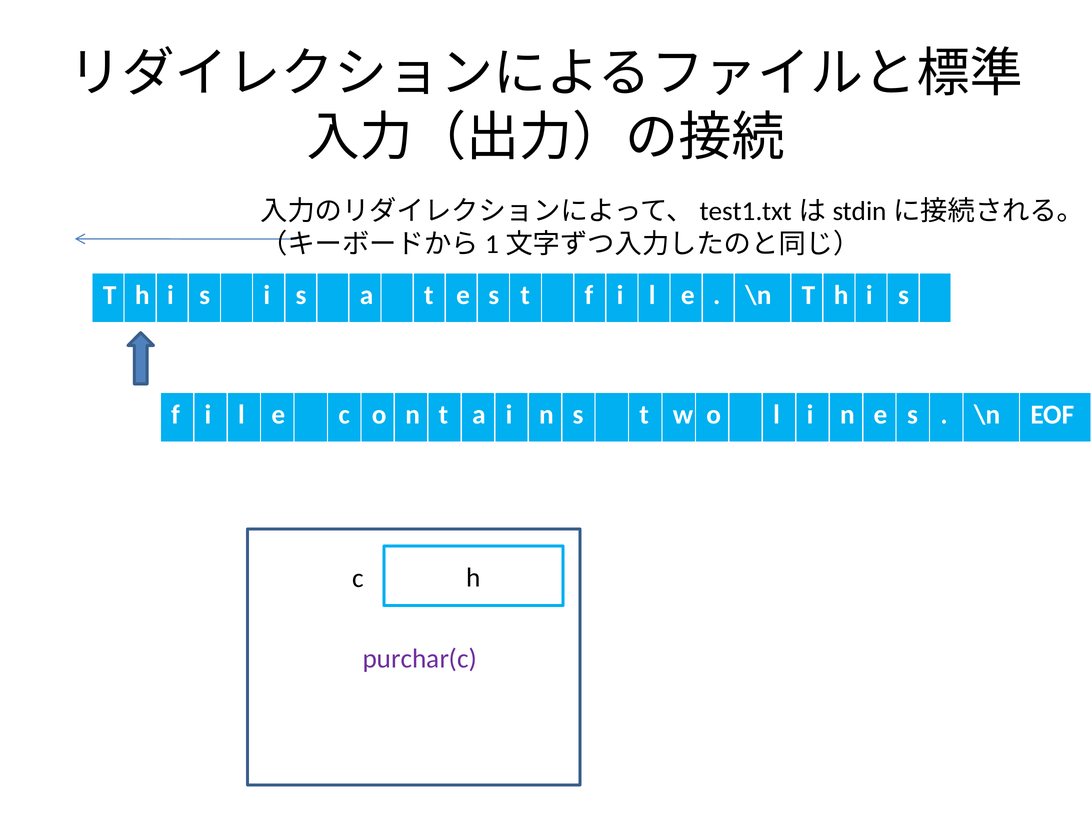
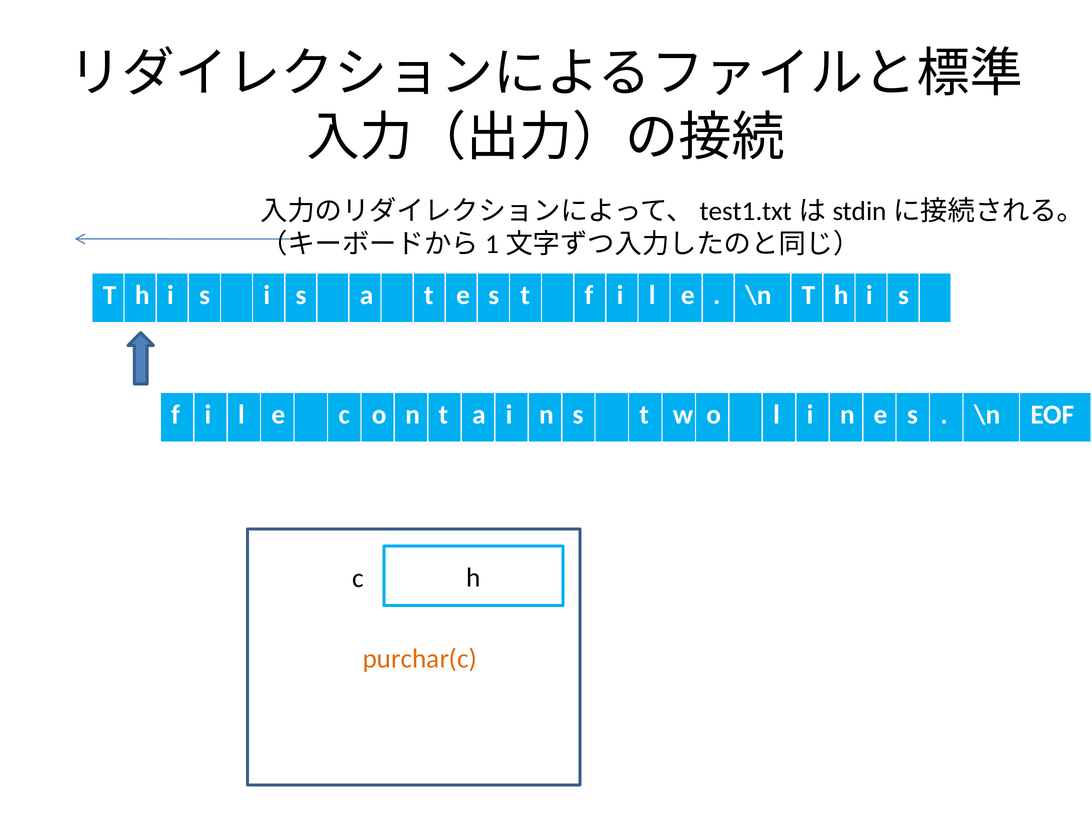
purchar(c colour: purple -> orange (420, 659)
